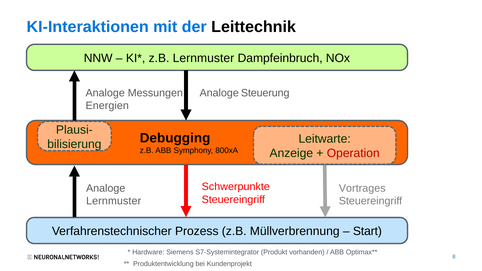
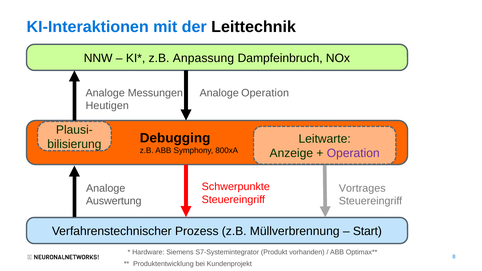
z.B Lernmuster: Lernmuster -> Anpassung (203, 58)
Analoge Steuerung: Steuerung -> Operation (265, 93)
Energien: Energien -> Heutigen (107, 106)
Operation colour: red -> purple (353, 153)
Lernmuster: Lernmuster -> Auswertung (114, 201)
